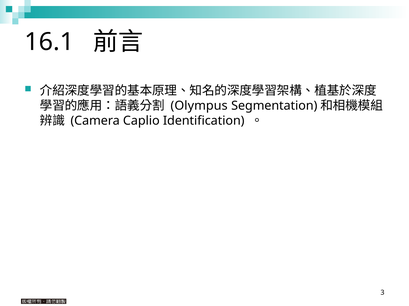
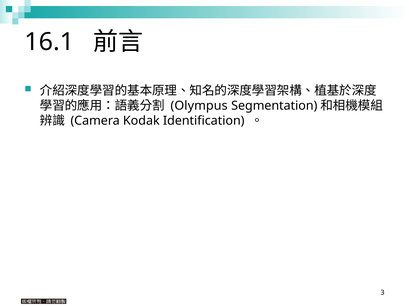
Caplio: Caplio -> Kodak (141, 121)
